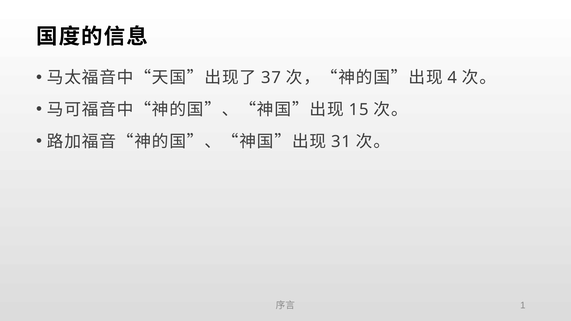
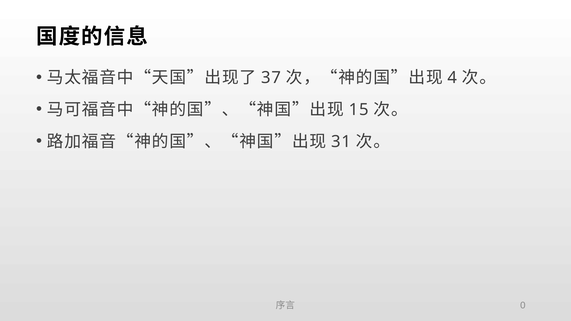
1: 1 -> 0 (523, 305)
